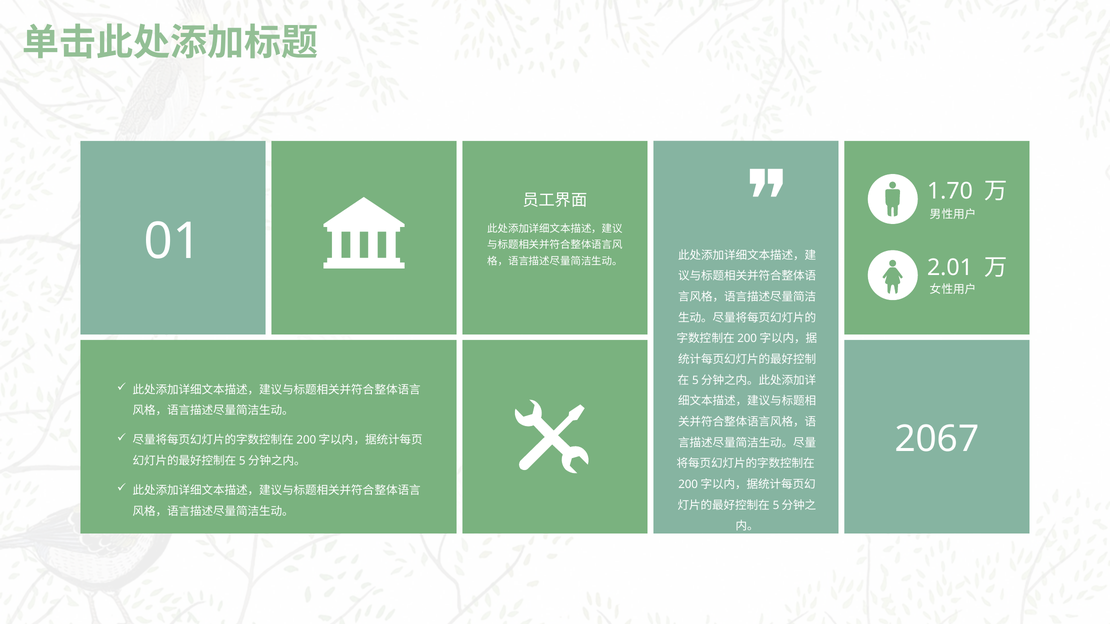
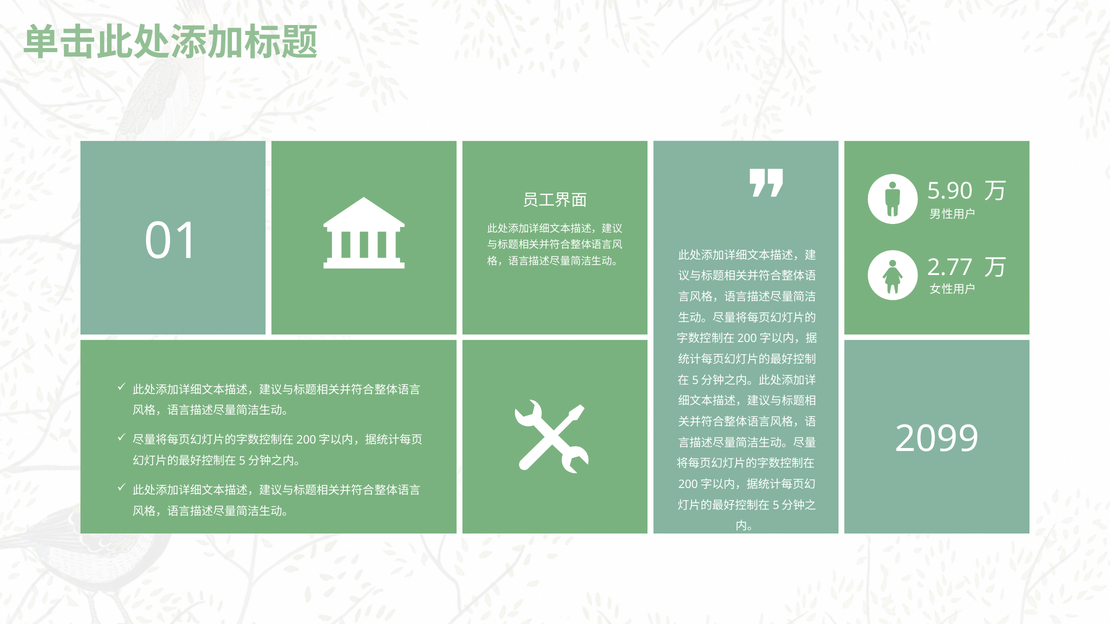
1.70: 1.70 -> 5.90 (950, 191)
2.01: 2.01 -> 2.77 (950, 268)
2067: 2067 -> 2099 (937, 440)
